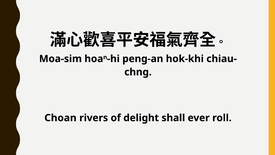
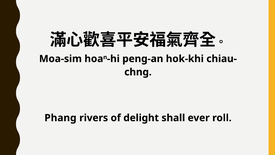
Choan: Choan -> Phang (60, 118)
